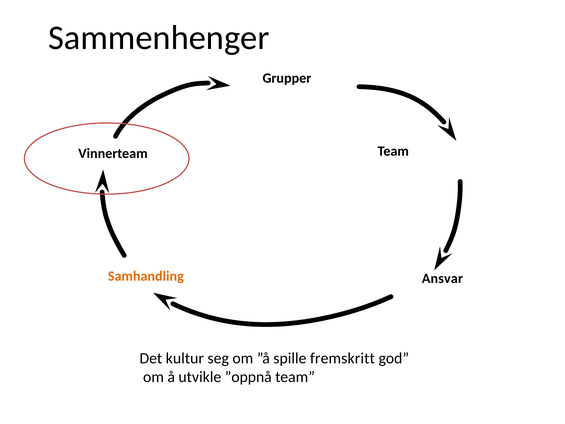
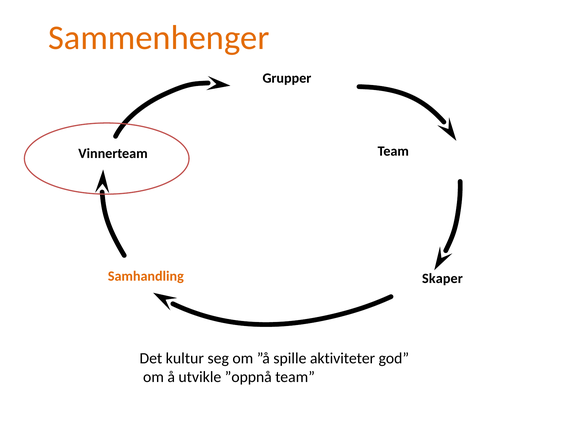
Sammenhenger colour: black -> orange (159, 38)
Ansvar: Ansvar -> Skaper (442, 278)
fremskritt: fremskritt -> aktiviteter (343, 358)
